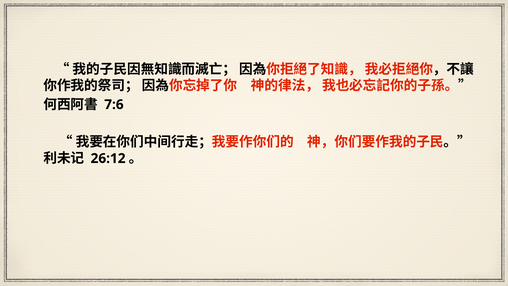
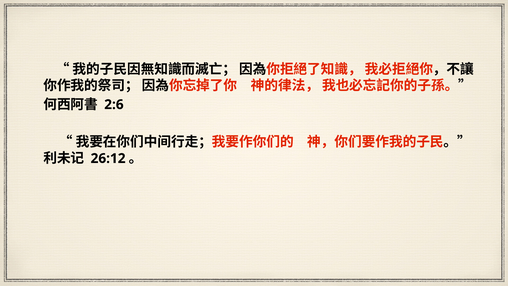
7:6: 7:6 -> 2:6 (114, 104)
